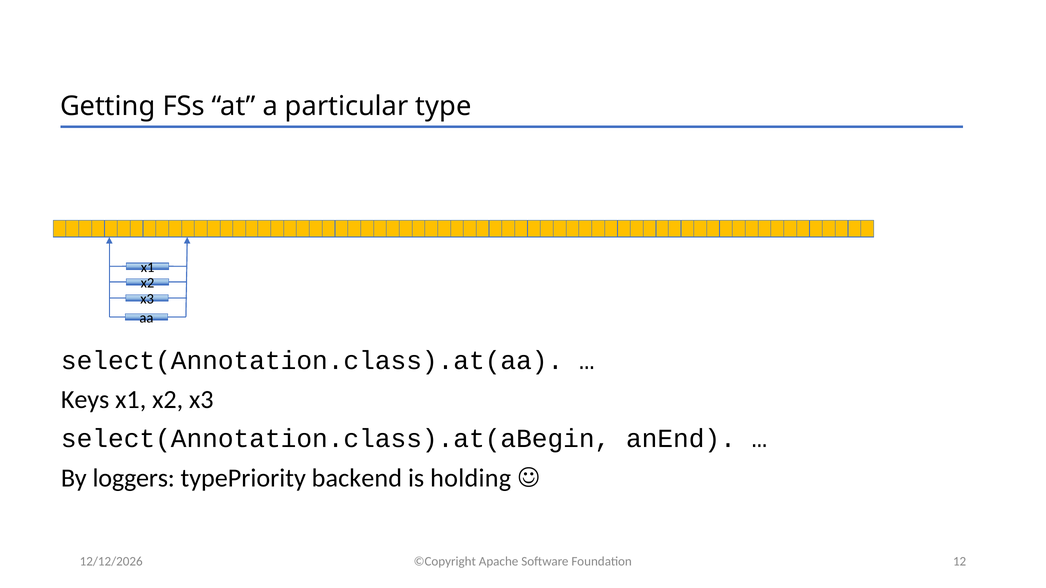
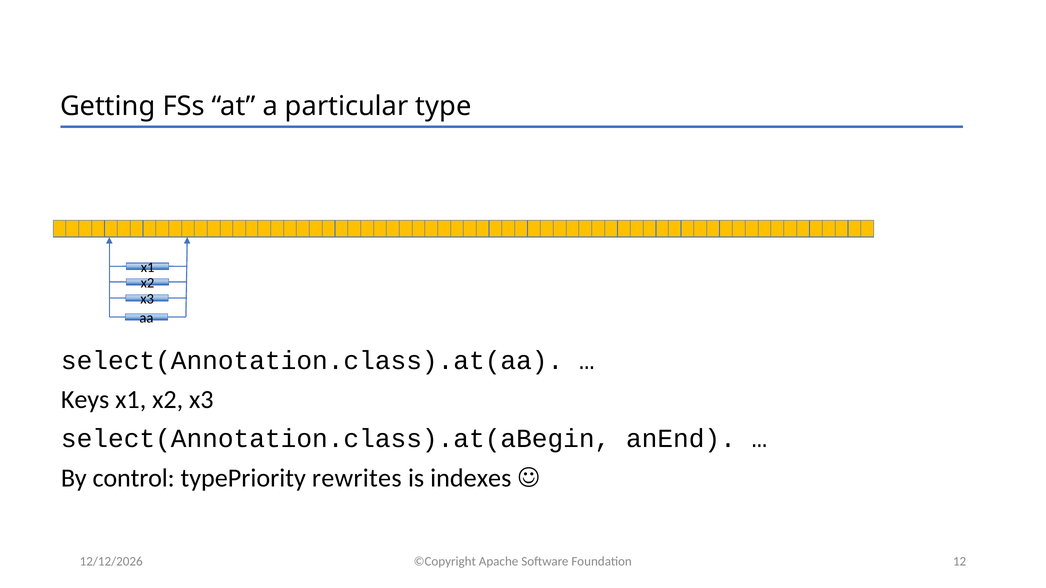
loggers: loggers -> control (134, 478)
backend: backend -> rewrites (357, 478)
holding: holding -> indexes (471, 478)
